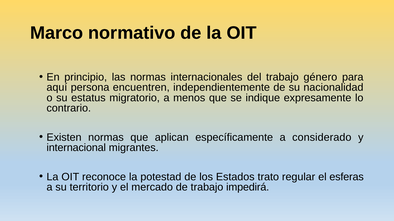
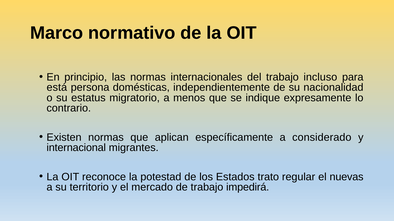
género: género -> incluso (320, 77)
aquí: aquí -> está (57, 88)
encuentren: encuentren -> domésticas (141, 88)
esferas: esferas -> nuevas (347, 177)
